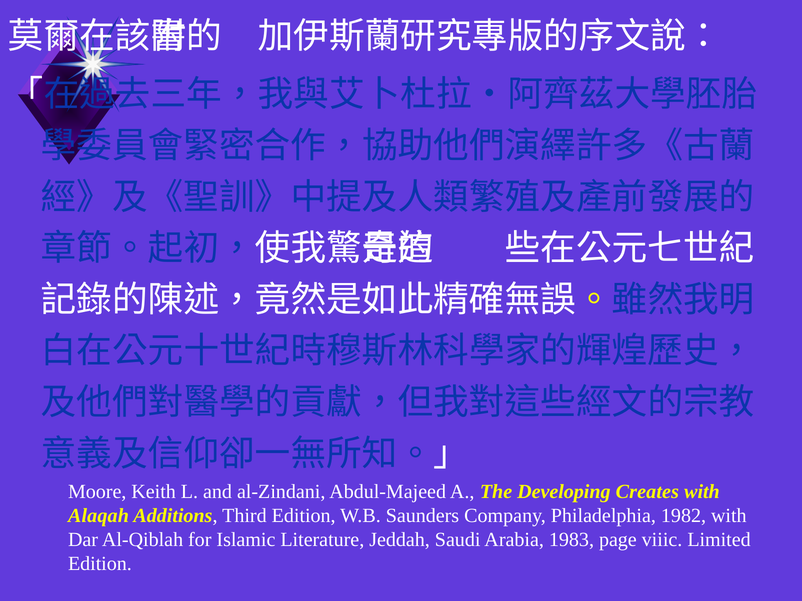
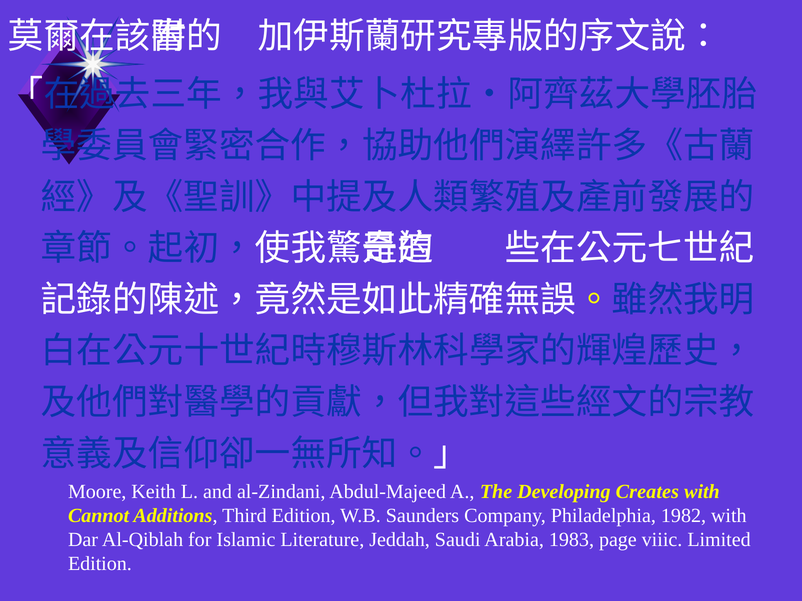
Alaqah: Alaqah -> Cannot (99, 516)
